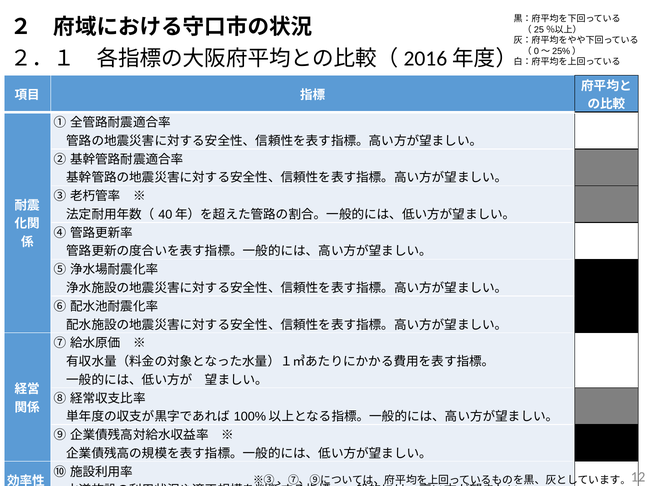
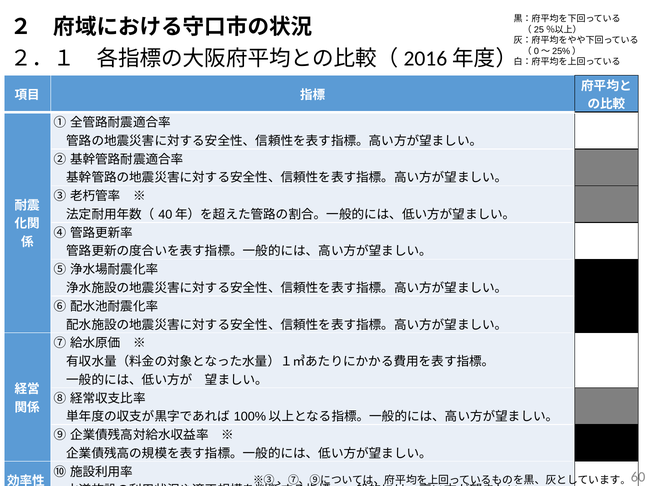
12: 12 -> 60 (638, 476)
